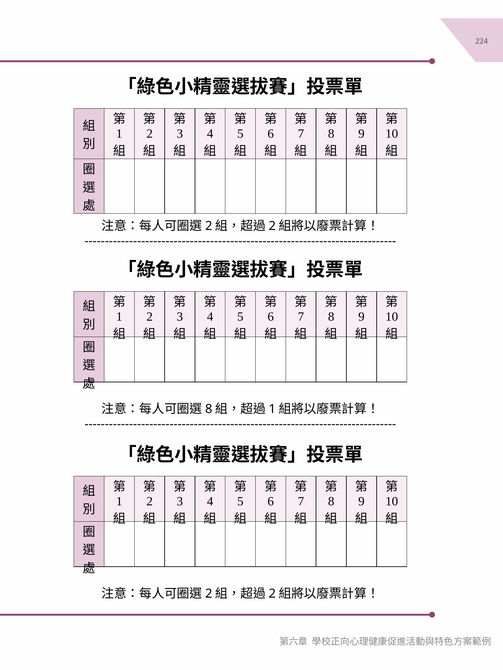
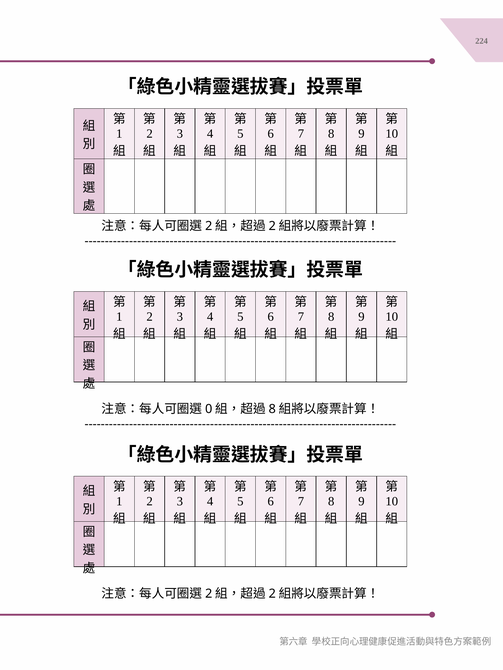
8: 8 -> 0 (209, 410)
1: 1 -> 8 (272, 410)
